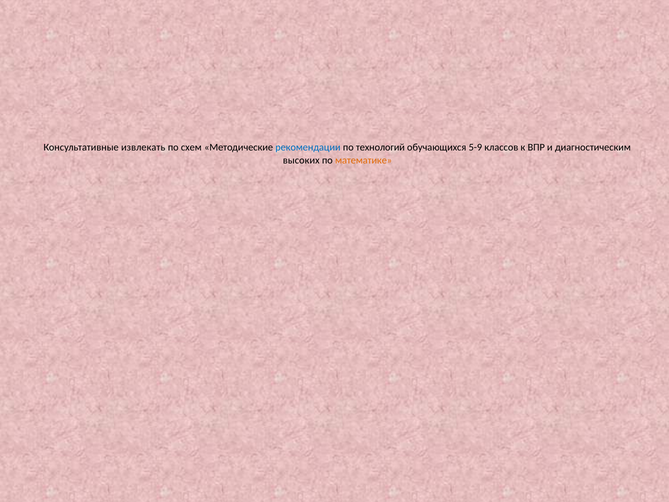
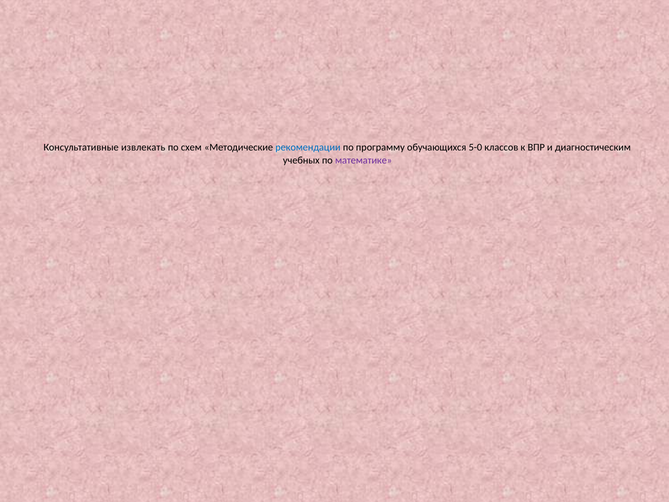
технологий: технологий -> программу (380, 147)
5-9: 5-9 -> 5-0 (475, 147)
высоких: высоких -> учебных (301, 160)
математике colour: orange -> purple (364, 160)
